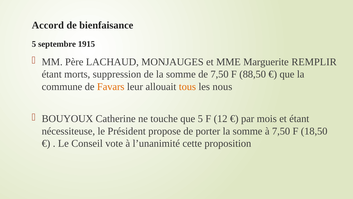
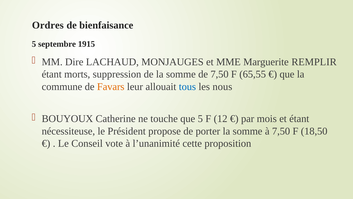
Accord: Accord -> Ordres (48, 25)
Père: Père -> Dire (74, 62)
88,50: 88,50 -> 65,55 (253, 74)
tous colour: orange -> blue (187, 87)
